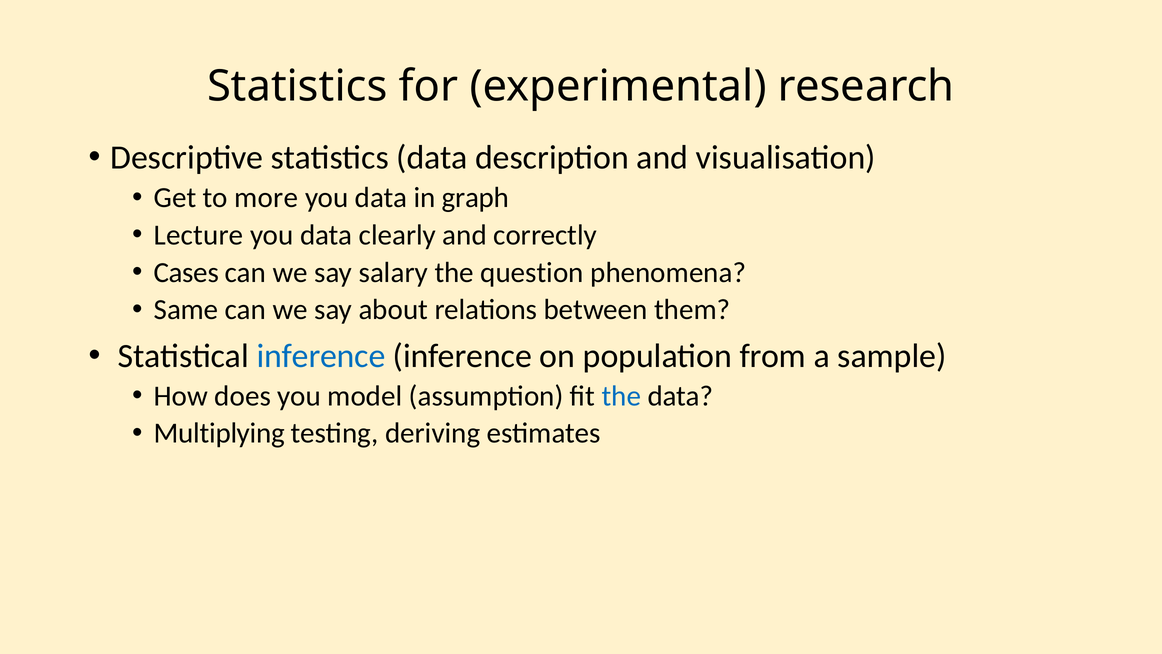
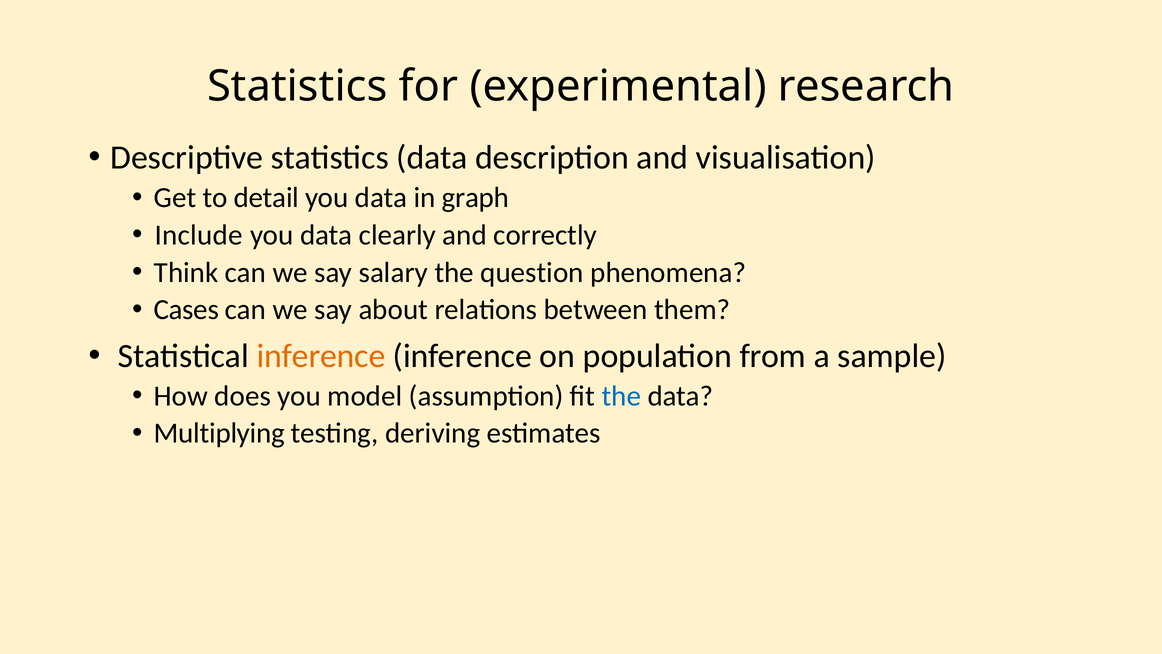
more: more -> detail (266, 197)
Lecture: Lecture -> Include (199, 235)
Cases: Cases -> Think (186, 272)
Same: Same -> Cases (186, 310)
inference colour: blue -> orange (321, 356)
